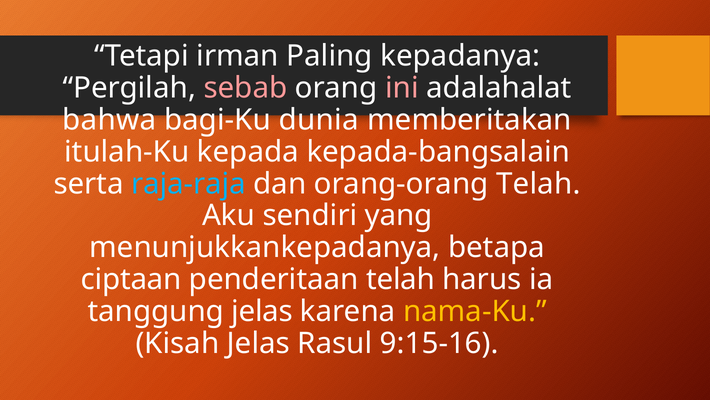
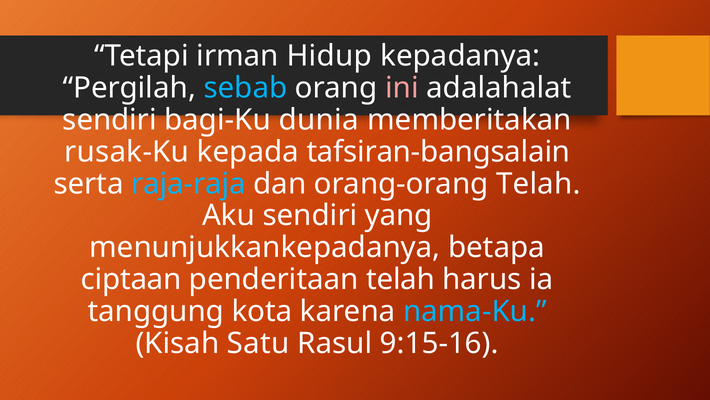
Paling: Paling -> Hidup (329, 56)
sebab colour: pink -> light blue (245, 88)
bahwa: bahwa -> sendiri (110, 120)
itulah-Ku: itulah-Ku -> rusak-Ku (127, 152)
kepada-bangsalain: kepada-bangsalain -> tafsiran-bangsalain (438, 152)
tanggung jelas: jelas -> kota (262, 311)
nama-Ku colour: yellow -> light blue (475, 311)
Kisah Jelas: Jelas -> Satu (258, 343)
